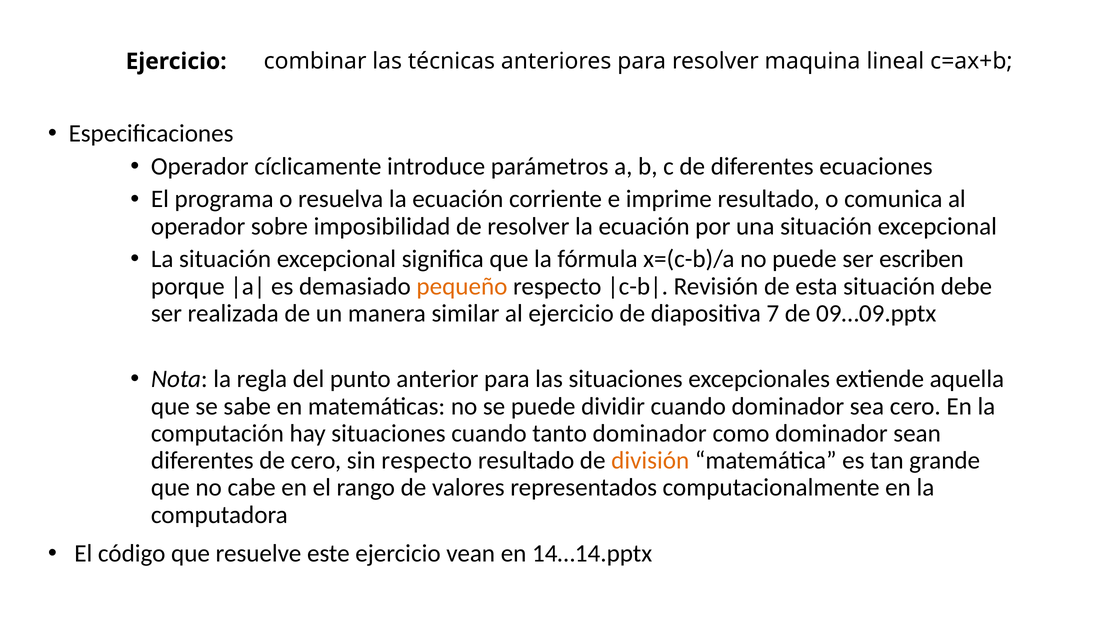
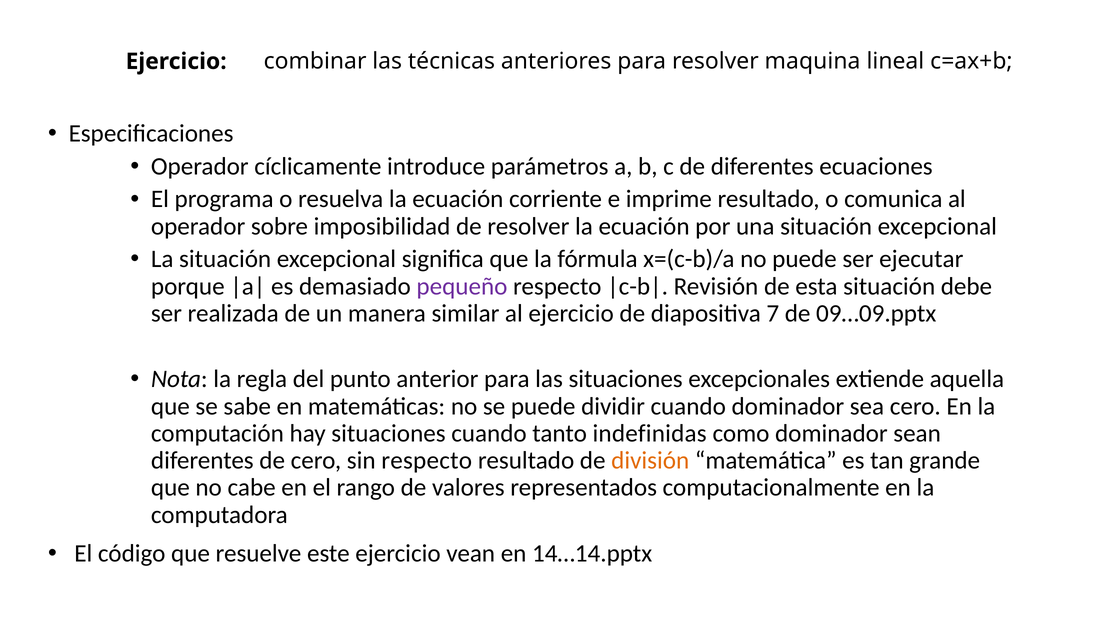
escriben: escriben -> ejecutar (921, 259)
pequeño colour: orange -> purple (462, 287)
tanto dominador: dominador -> indefinidas (650, 434)
